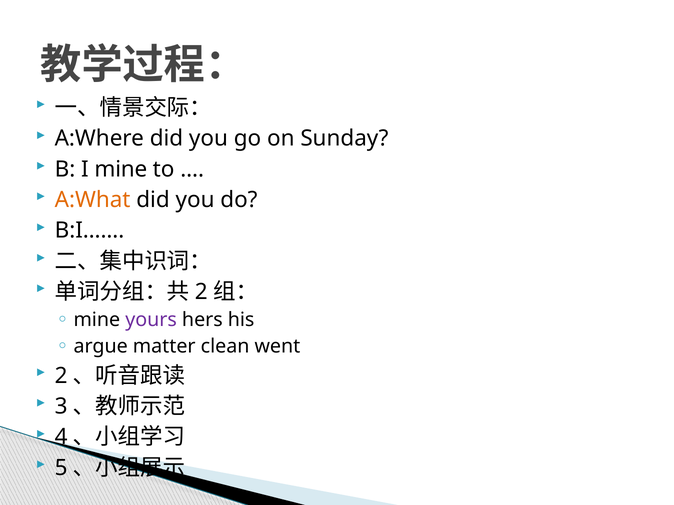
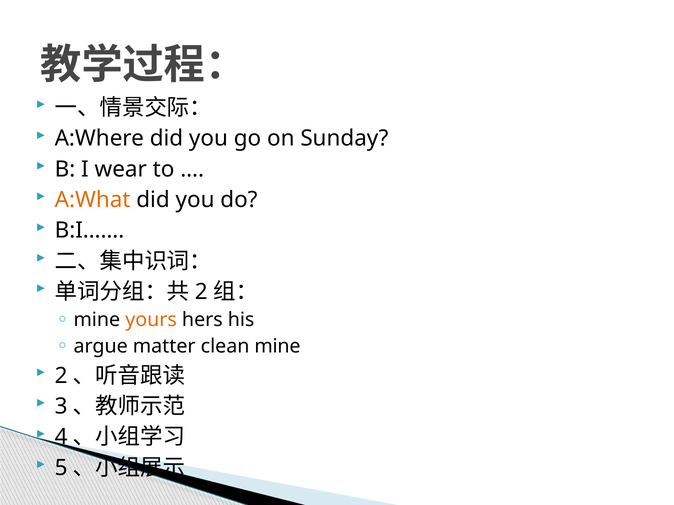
I mine: mine -> wear (121, 169)
yours colour: purple -> orange (151, 320)
clean went: went -> mine (277, 347)
